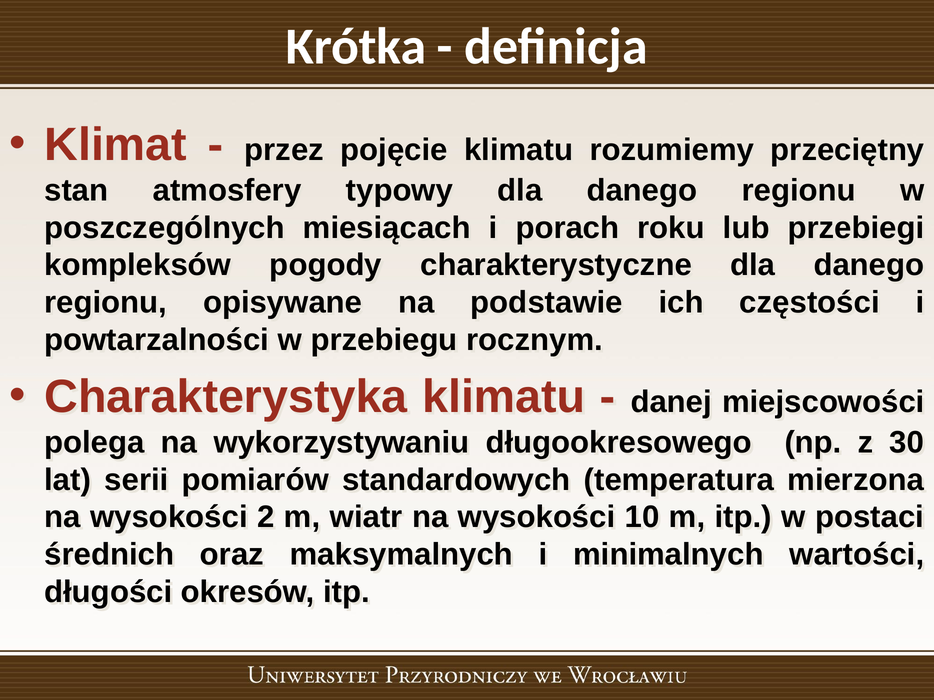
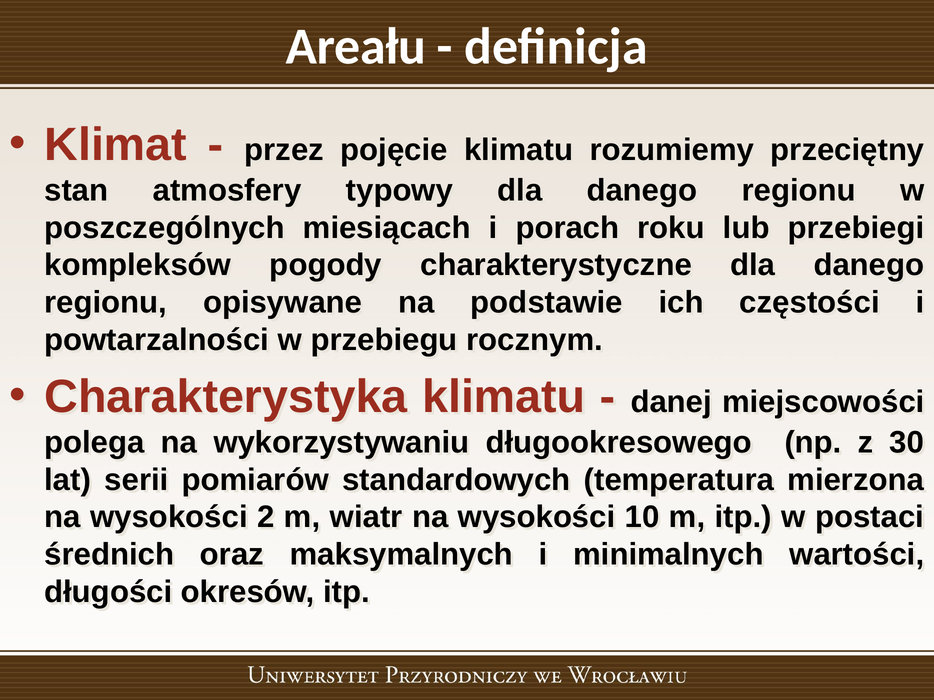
Krótka: Krótka -> Areału (356, 47)
